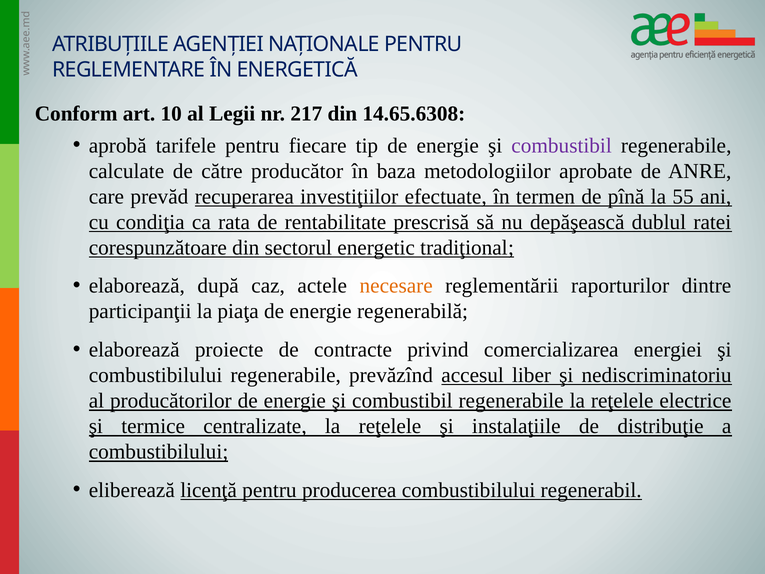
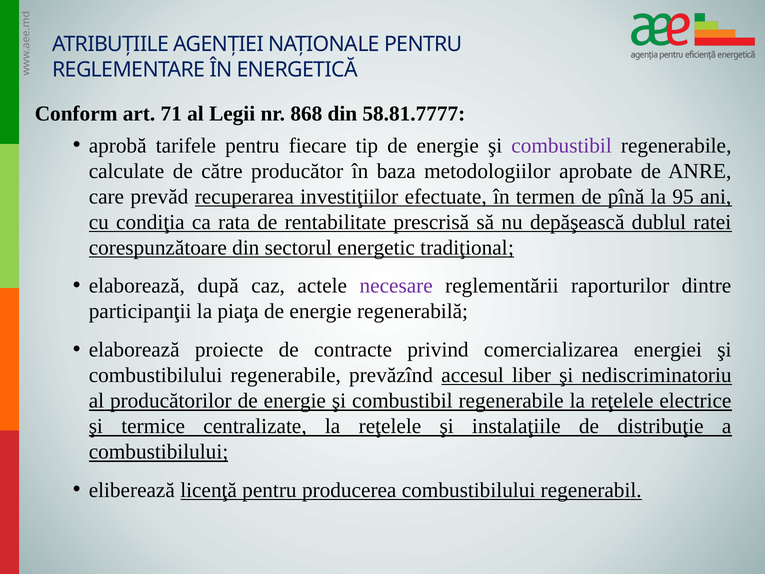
10: 10 -> 71 (171, 114)
217: 217 -> 868 (306, 114)
14.65.6308: 14.65.6308 -> 58.81.7777 (414, 114)
55: 55 -> 95 (683, 197)
necesare colour: orange -> purple (396, 286)
